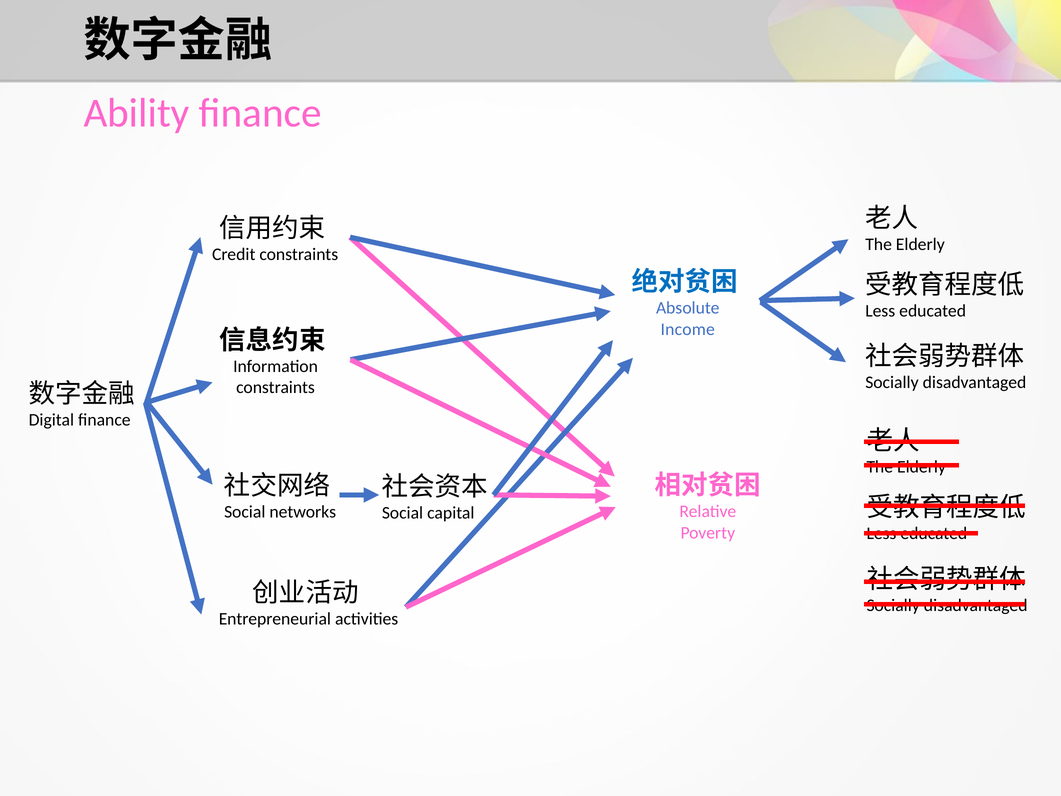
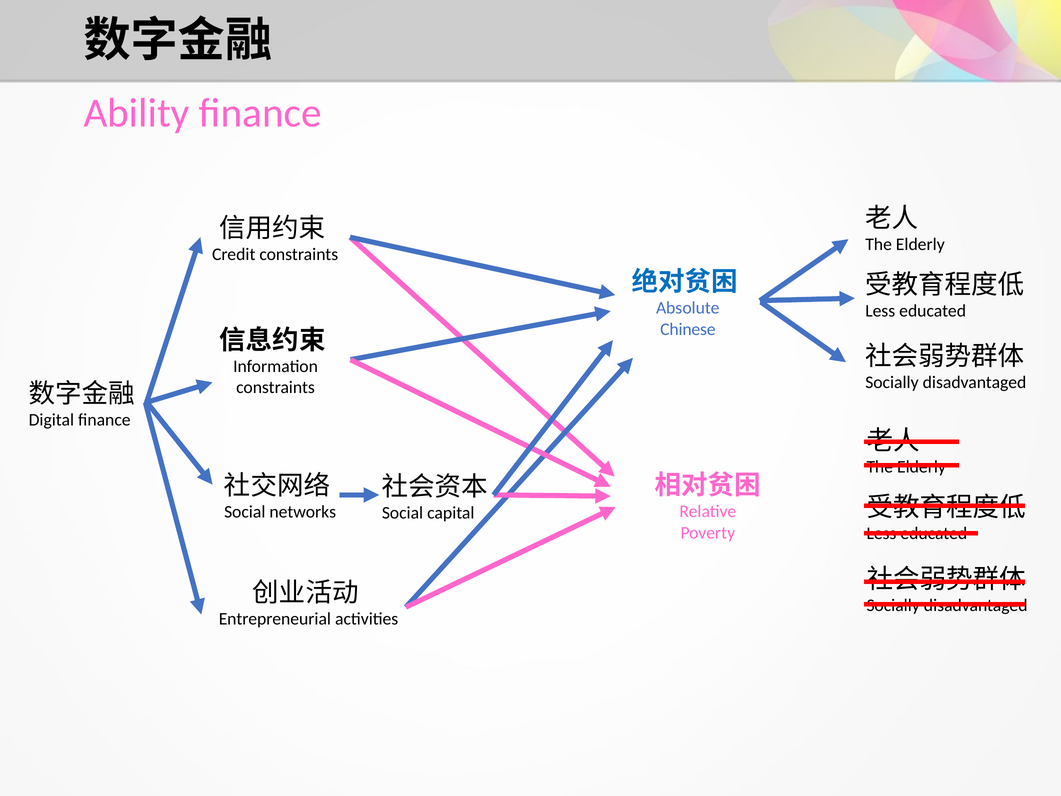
Income: Income -> Chinese (688, 329)
